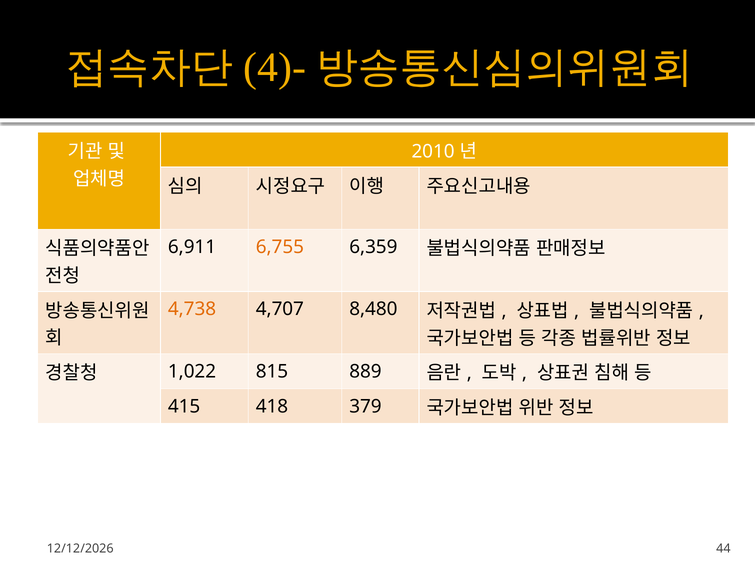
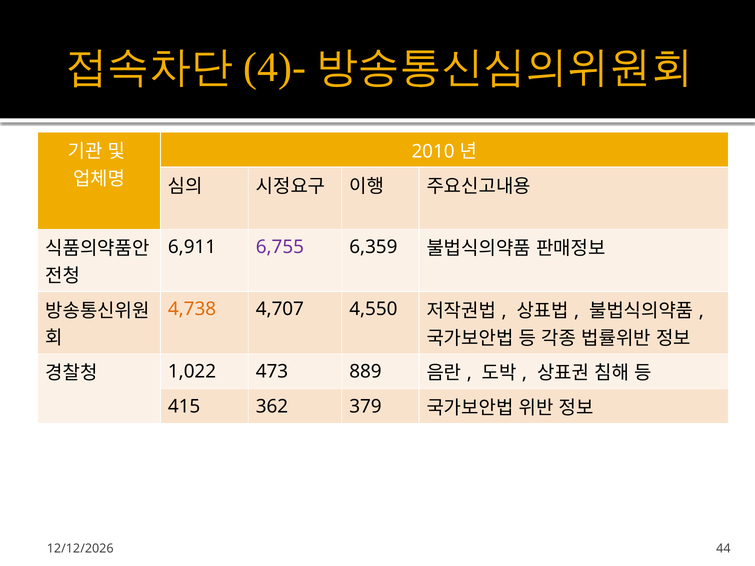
6,755 colour: orange -> purple (280, 247)
8,480: 8,480 -> 4,550 (373, 309)
815: 815 -> 473 (272, 372)
418: 418 -> 362 (272, 407)
